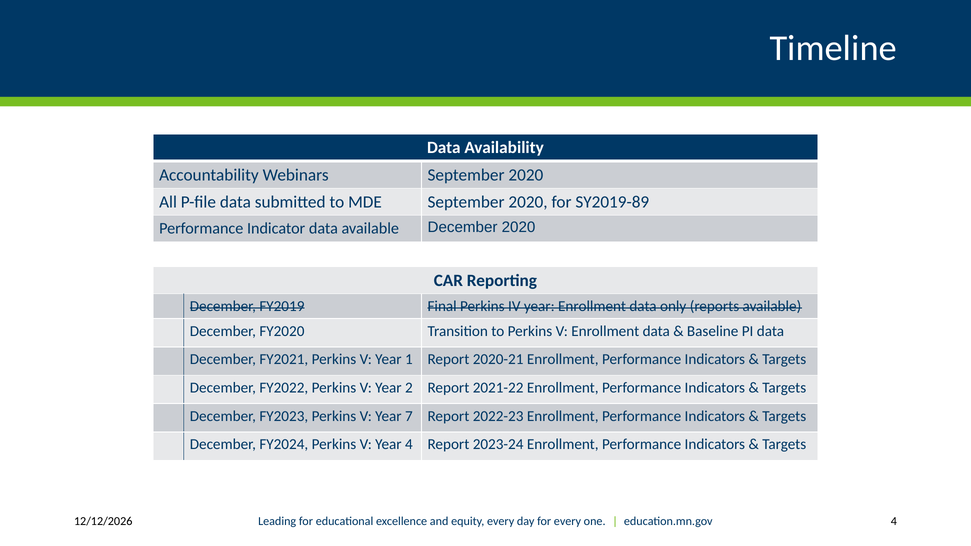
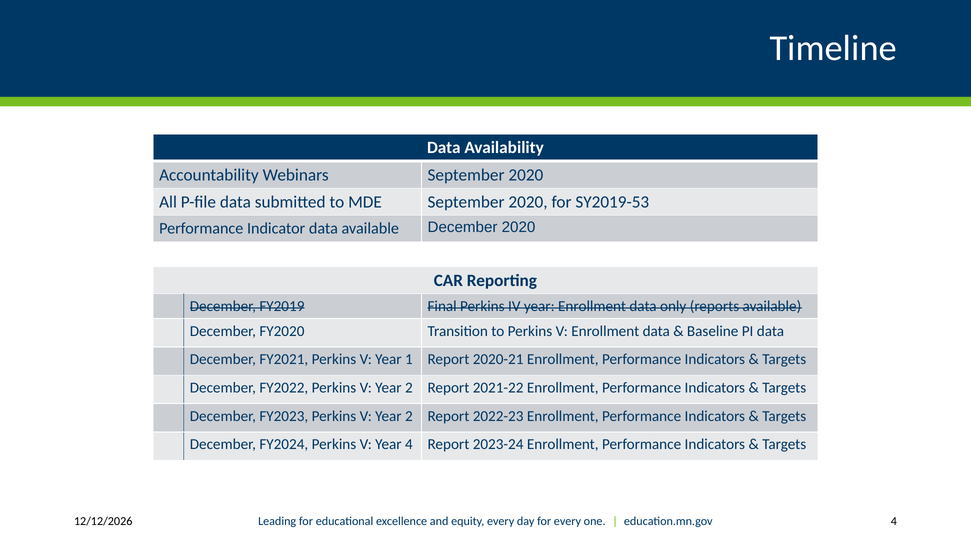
SY2019-89: SY2019-89 -> SY2019-53 (612, 202)
7: 7 -> 2 (409, 416)
